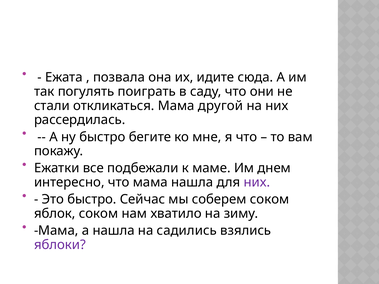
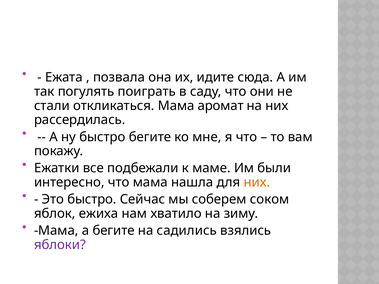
другой: другой -> аромат (221, 106)
днем: днем -> были (274, 168)
них colour: purple -> orange (257, 183)
яблок соком: соком -> ежиха (99, 214)
а нашла: нашла -> бегите (114, 231)
